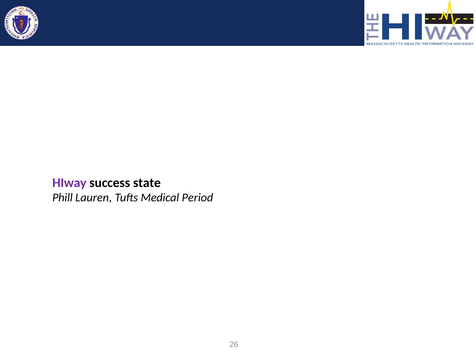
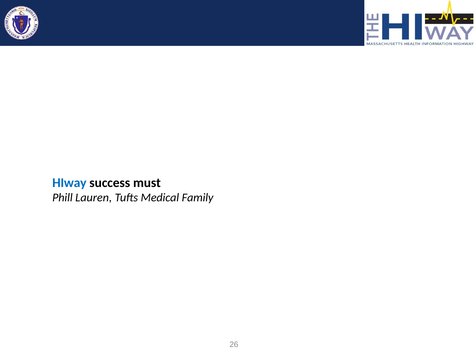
HIway colour: purple -> blue (69, 183)
state: state -> must (147, 183)
Period: Period -> Family (198, 198)
